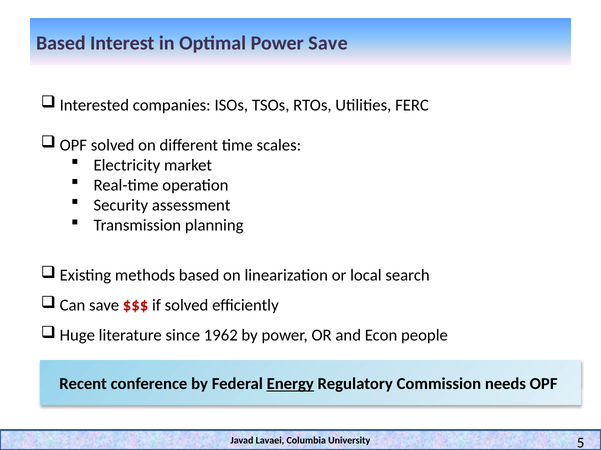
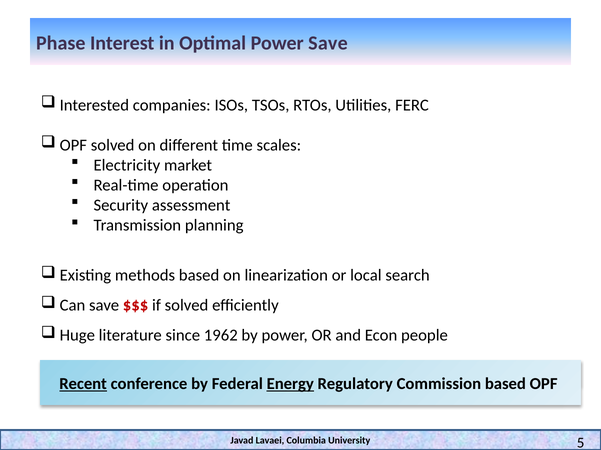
Based: Based -> Phase (61, 43)
Recent underline: none -> present (83, 384)
Commission needs: needs -> based (505, 384)
